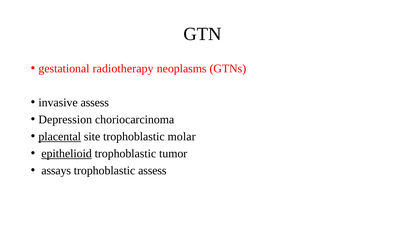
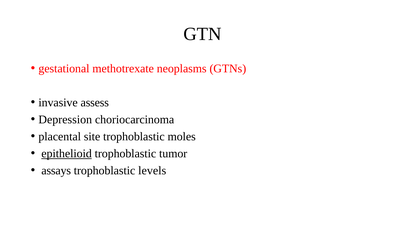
radiotherapy: radiotherapy -> methotrexate (123, 68)
placental underline: present -> none (60, 136)
molar: molar -> moles (182, 136)
trophoblastic assess: assess -> levels (152, 170)
